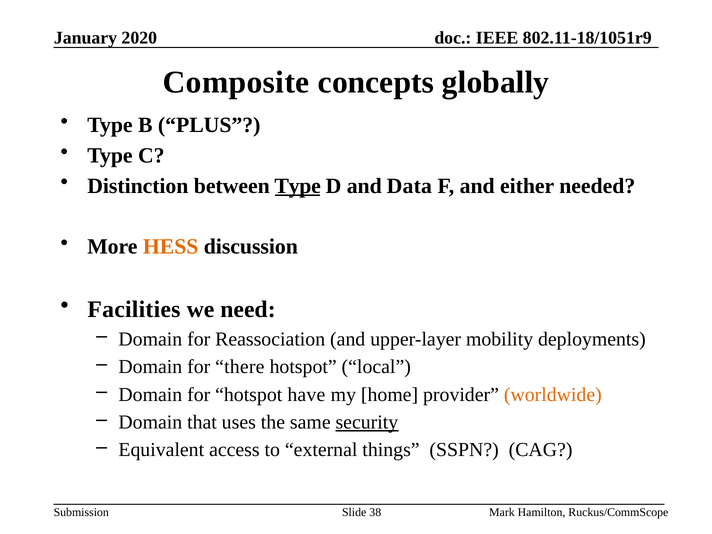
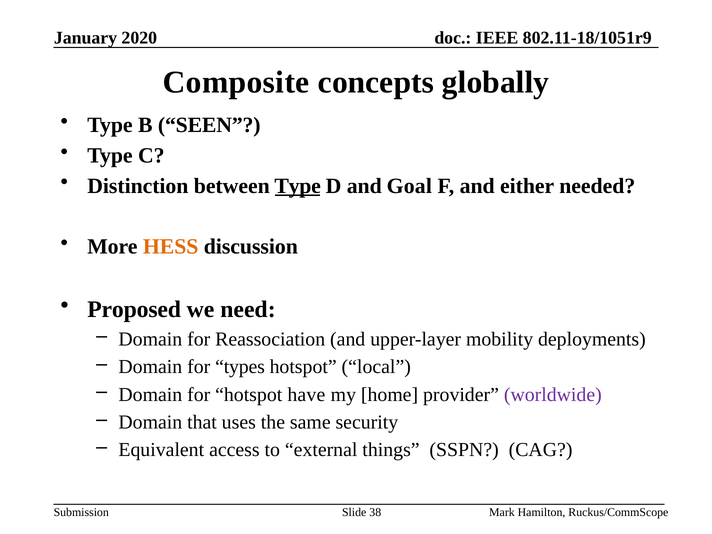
PLUS: PLUS -> SEEN (209, 125)
Data: Data -> Goal (409, 186)
Facilities: Facilities -> Proposed (134, 309)
there: there -> types (240, 367)
worldwide colour: orange -> purple (553, 395)
security underline: present -> none (367, 422)
